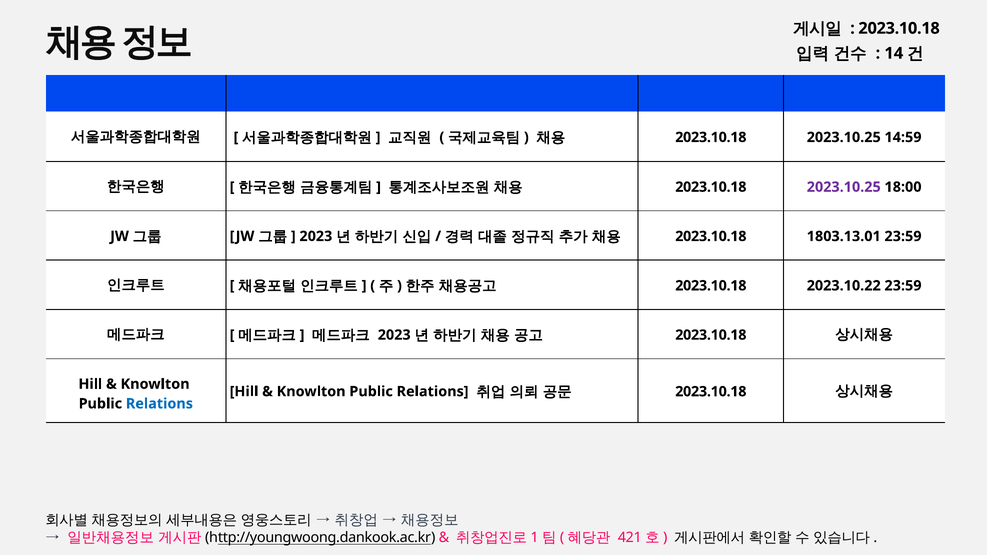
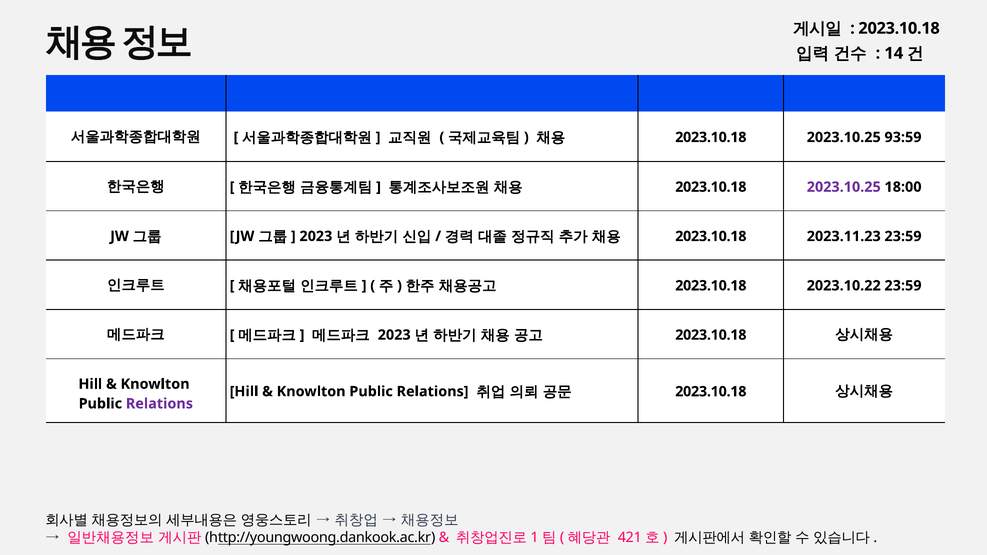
14:59: 14:59 -> 93:59 (903, 137)
1803.13.01: 1803.13.01 -> 2023.11.23 (844, 236)
Relations colour: blue -> purple (159, 404)
